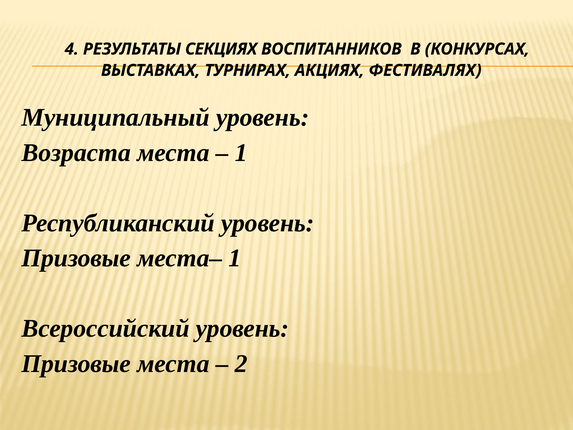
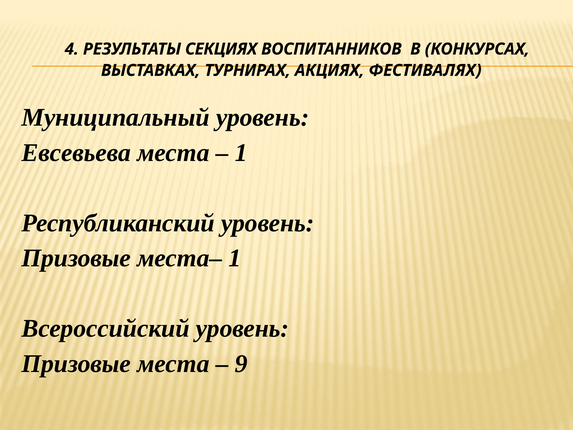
Возраста: Возраста -> Евсевьева (76, 153)
2: 2 -> 9 (241, 364)
